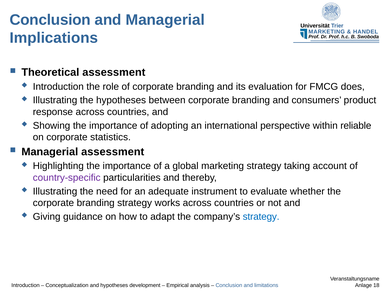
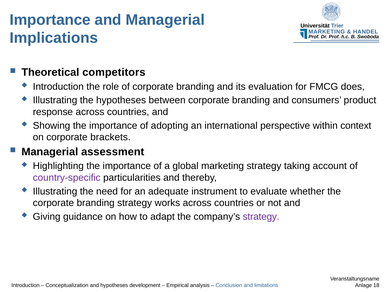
Conclusion: Conclusion -> Importance (50, 20)
Theoretical assessment: assessment -> competitors (114, 73)
reliable: reliable -> context (356, 126)
statistics: statistics -> brackets (110, 137)
strategy colour: blue -> purple (261, 217)
